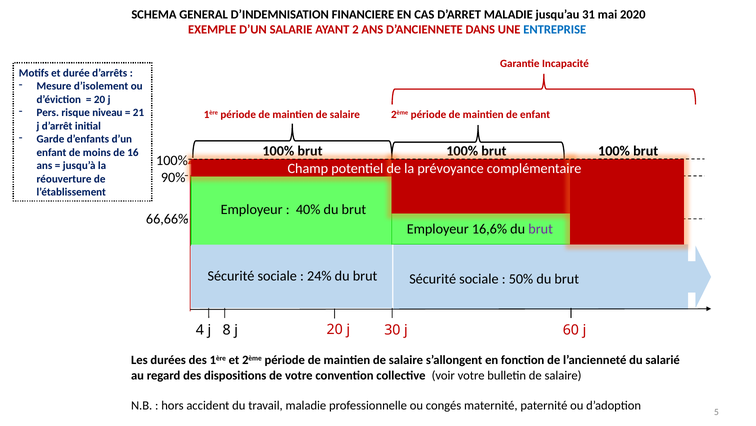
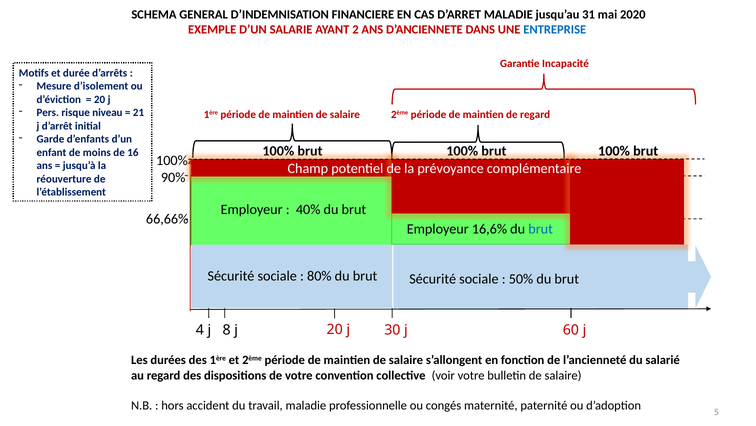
de enfant: enfant -> regard (535, 114)
brut colour: purple -> blue (541, 229)
24%: 24% -> 80% (319, 276)
